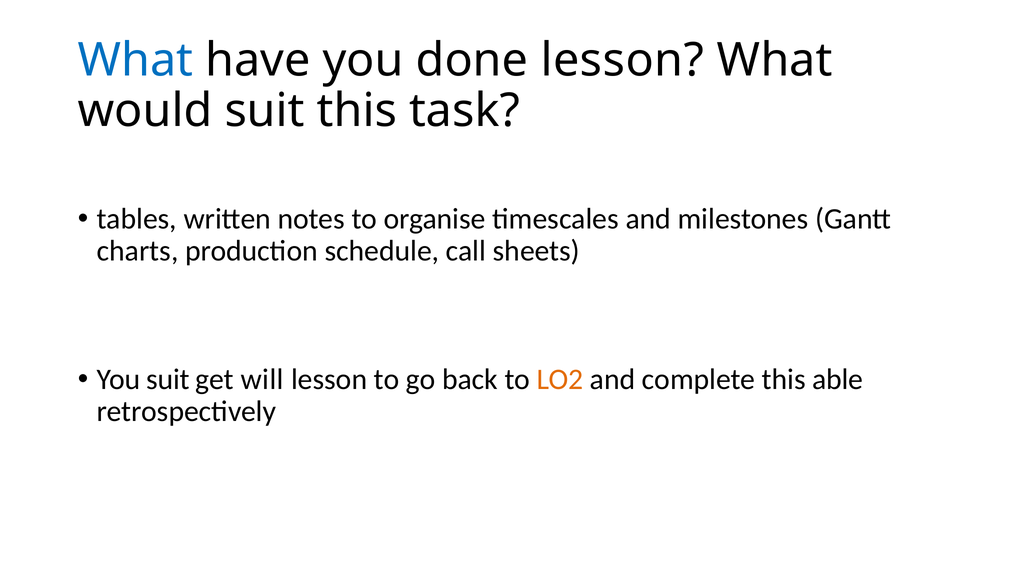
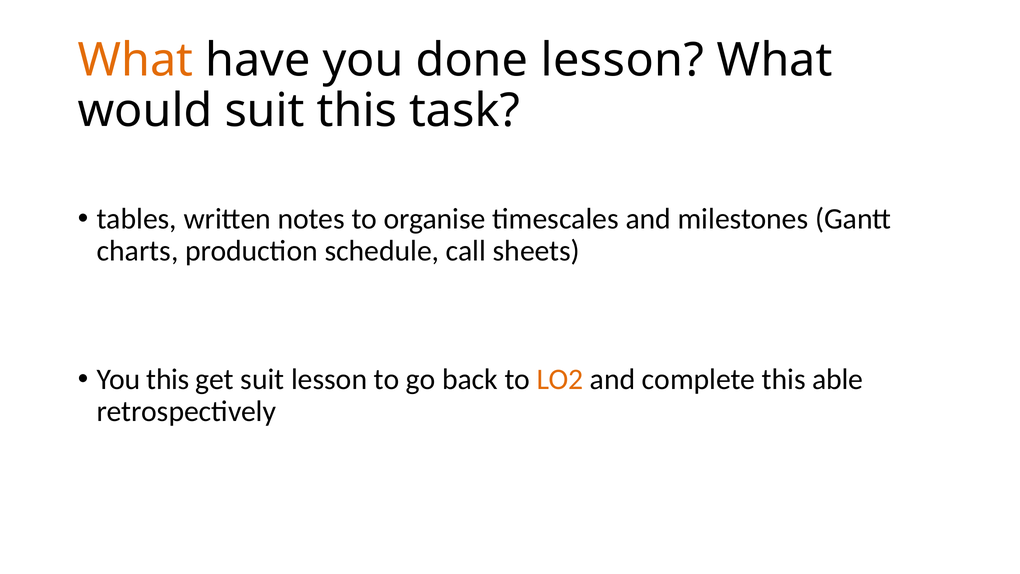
What colour: blue -> orange (135, 60)
You suit: suit -> this (168, 379)
get will: will -> suit (262, 379)
